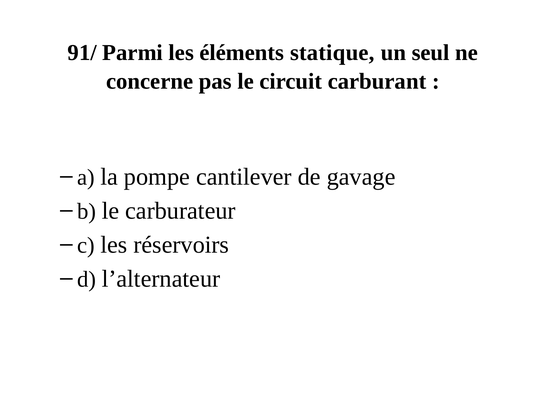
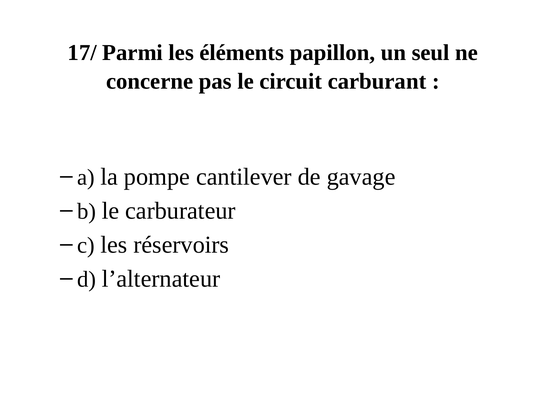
91/: 91/ -> 17/ (82, 52)
statique: statique -> papillon (332, 52)
